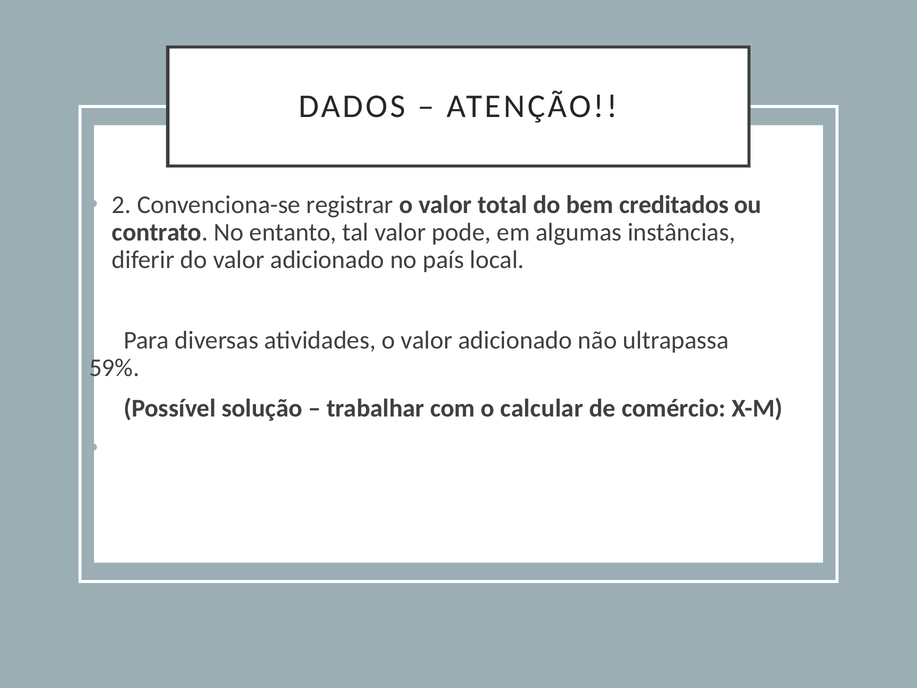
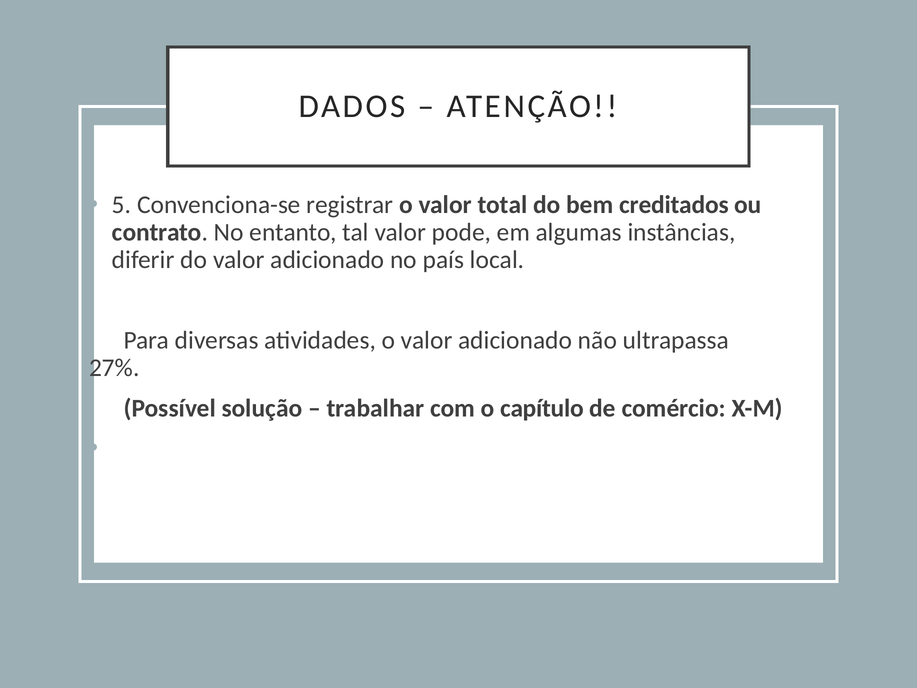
2: 2 -> 5 (122, 205)
59%: 59% -> 27% (114, 368)
calcular: calcular -> capítulo (542, 408)
